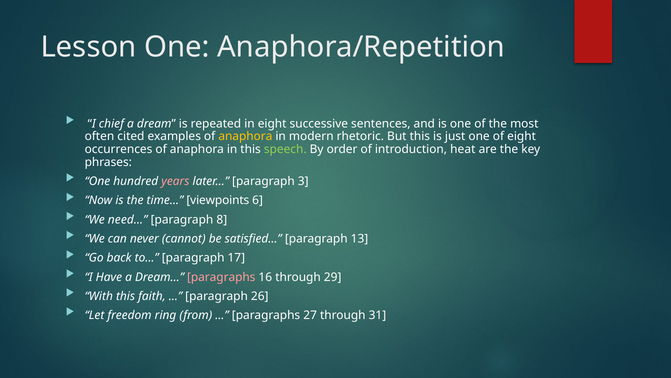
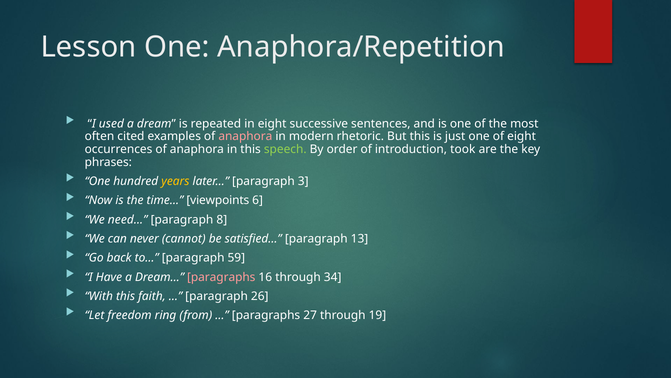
chief: chief -> used (111, 123)
anaphora colour: yellow -> pink (245, 136)
heat: heat -> took (463, 149)
years colour: pink -> yellow (175, 181)
17: 17 -> 59 (236, 258)
29: 29 -> 34 (333, 277)
31: 31 -> 19 (377, 315)
